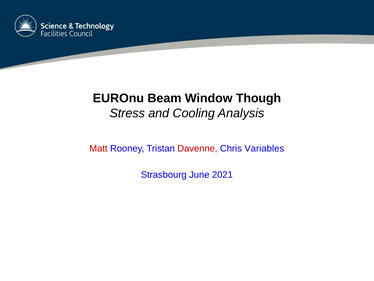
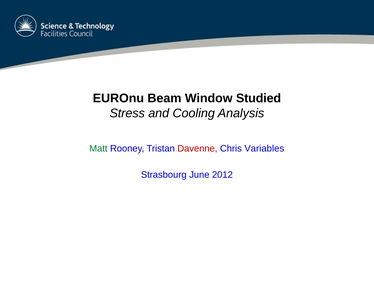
Though: Though -> Studied (259, 98)
Matt colour: red -> green (98, 148)
2021: 2021 -> 2012 (222, 175)
